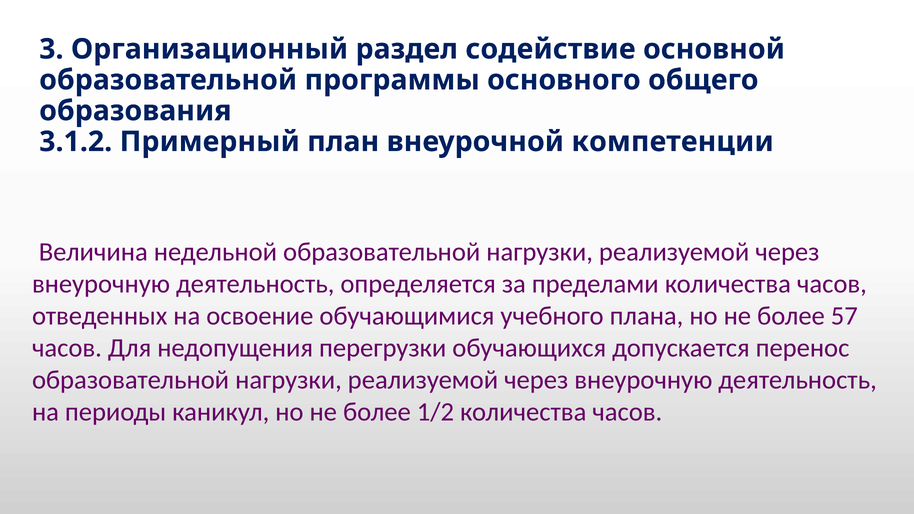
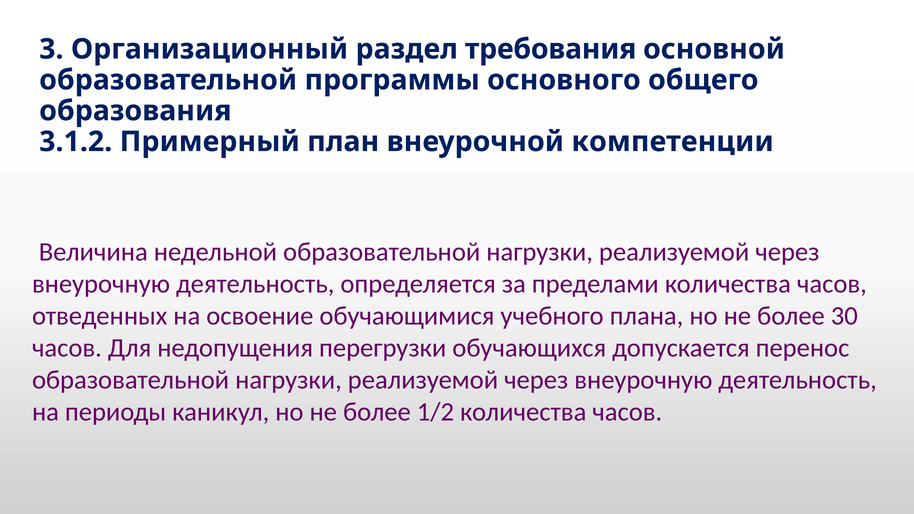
содействие: содействие -> требования (551, 49)
57: 57 -> 30 (844, 316)
